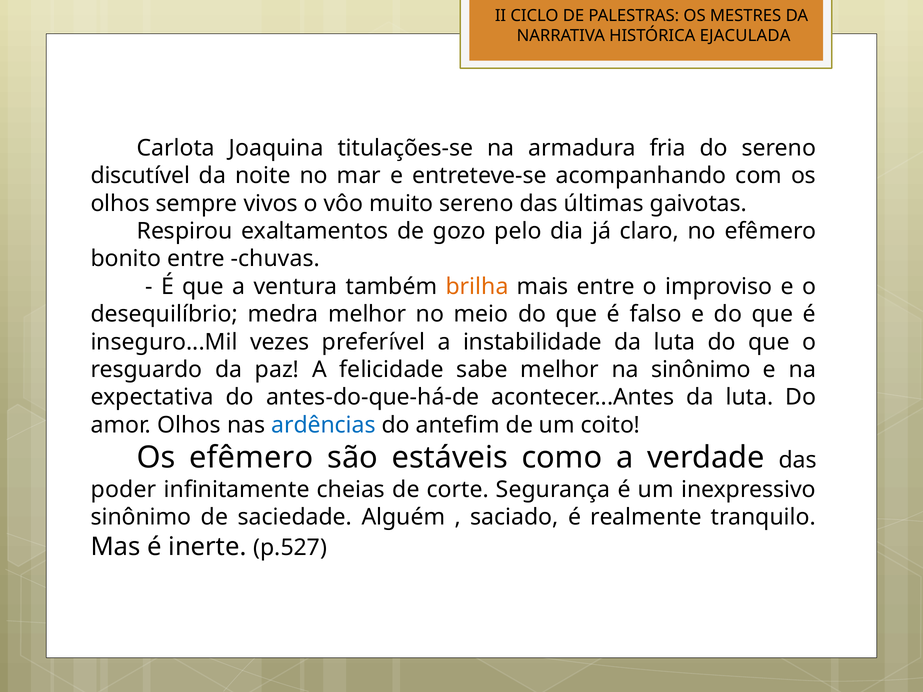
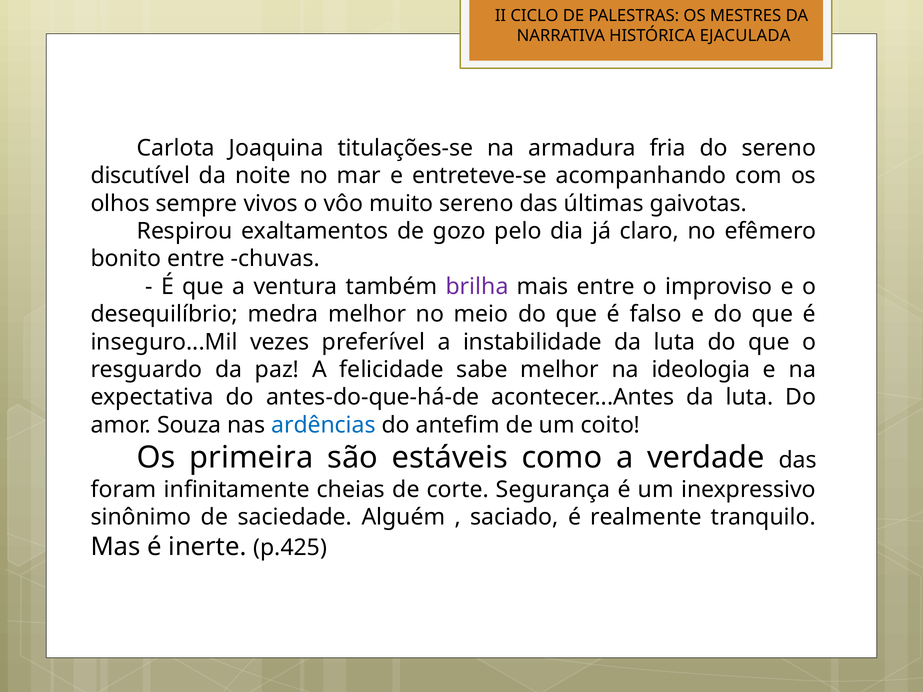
brilha colour: orange -> purple (477, 287)
na sinônimo: sinônimo -> ideologia (701, 370)
amor Olhos: Olhos -> Souza (189, 425)
Os efêmero: efêmero -> primeira (251, 458)
poder: poder -> foram (124, 490)
p.527: p.527 -> p.425 (290, 548)
